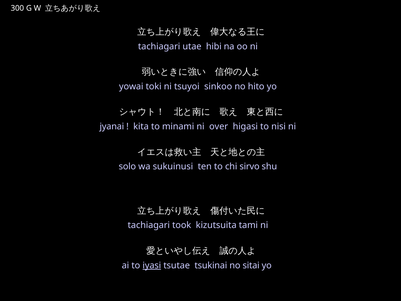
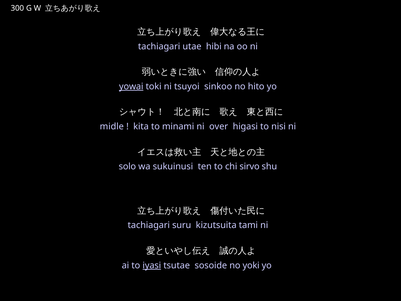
yowai underline: none -> present (131, 86)
jyanai: jyanai -> midle (112, 126)
took: took -> suru (182, 225)
tsukinai: tsukinai -> sosoide (211, 265)
sitai: sitai -> yoki (251, 265)
